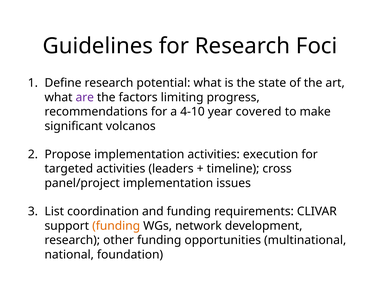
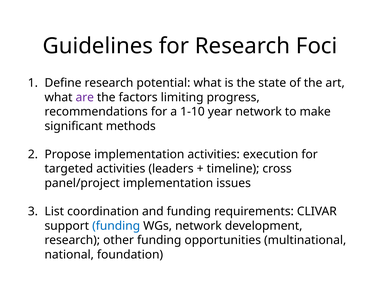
4-10: 4-10 -> 1-10 (192, 112)
year covered: covered -> network (259, 112)
volcanos: volcanos -> methods (131, 126)
funding colour: orange -> blue (116, 226)
